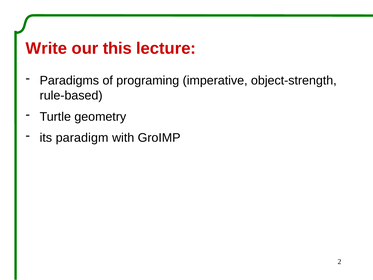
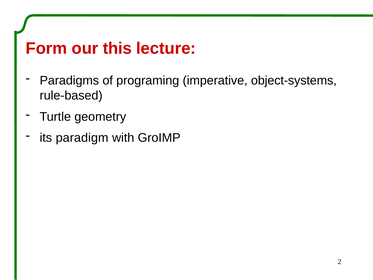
Write: Write -> Form (46, 48)
object-strength: object-strength -> object-systems (294, 81)
